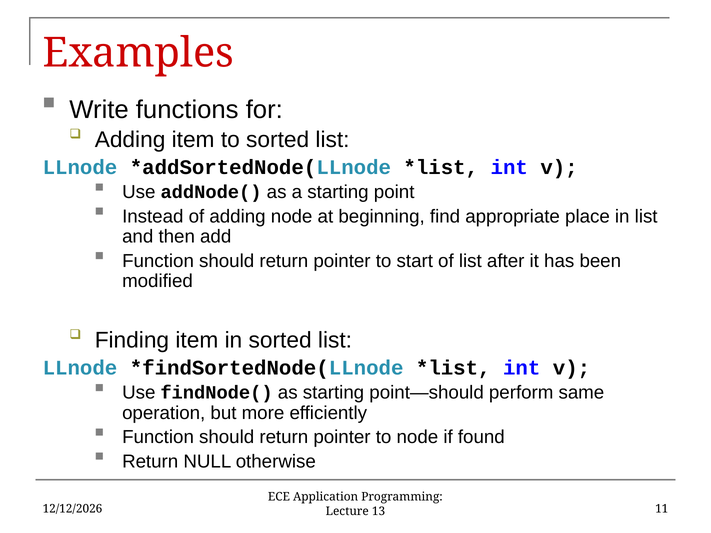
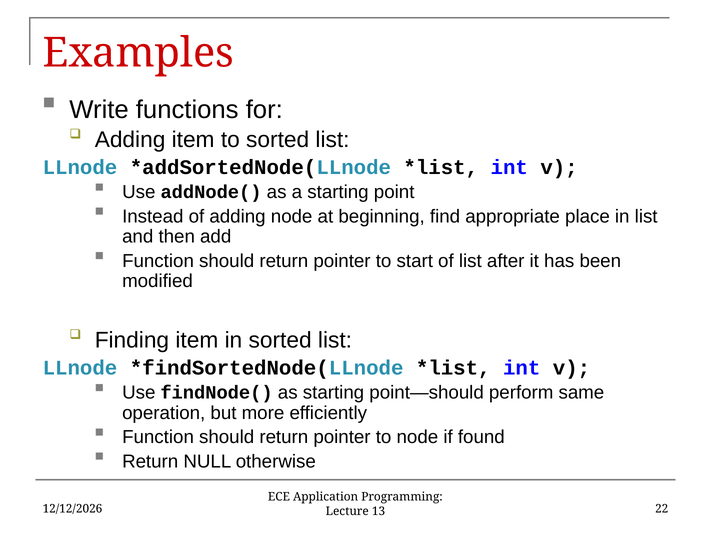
11: 11 -> 22 (662, 509)
